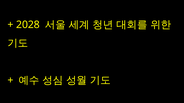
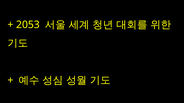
2028: 2028 -> 2053 (28, 25)
